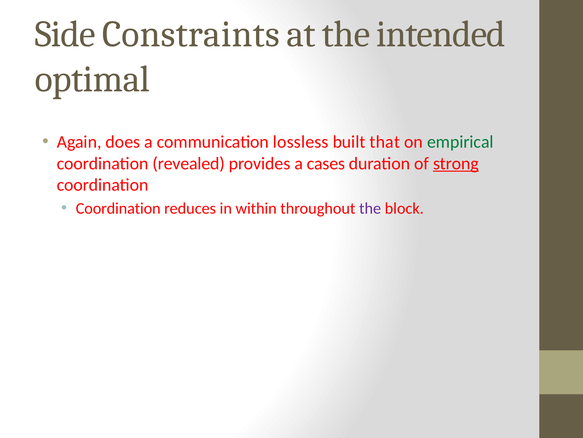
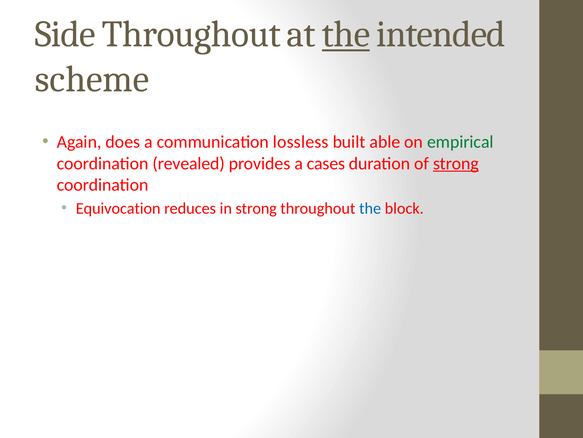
Side Constraints: Constraints -> Throughout (191, 34)
the underline: none -> present (346, 34)
optimal: optimal -> scheme (92, 79)
that: that -> able (385, 142)
Coordination: Coordination -> Equivocation (118, 208)
in within: within -> strong (256, 208)
the colour: purple -> blue (370, 208)
